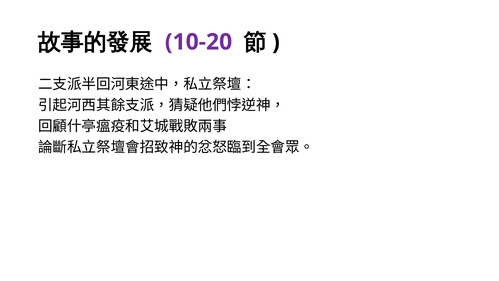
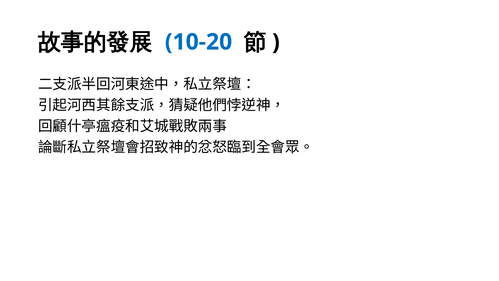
10-20 colour: purple -> blue (199, 42)
